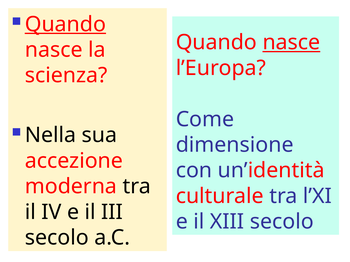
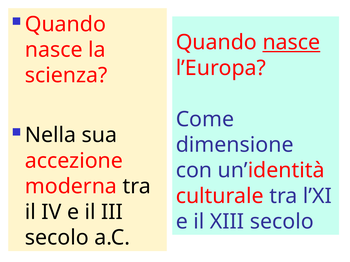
Quando underline: present -> none (65, 24)
